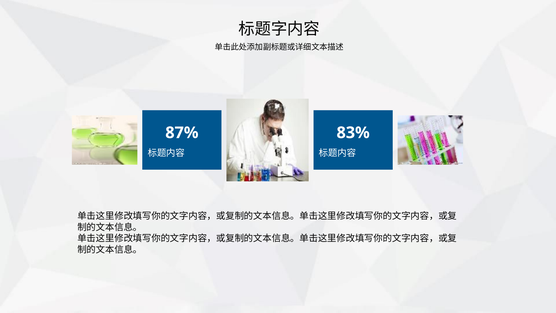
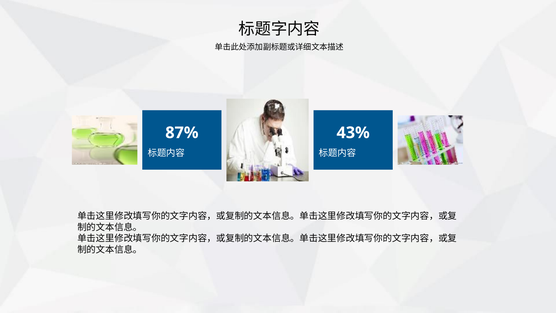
83%: 83% -> 43% (353, 133)
